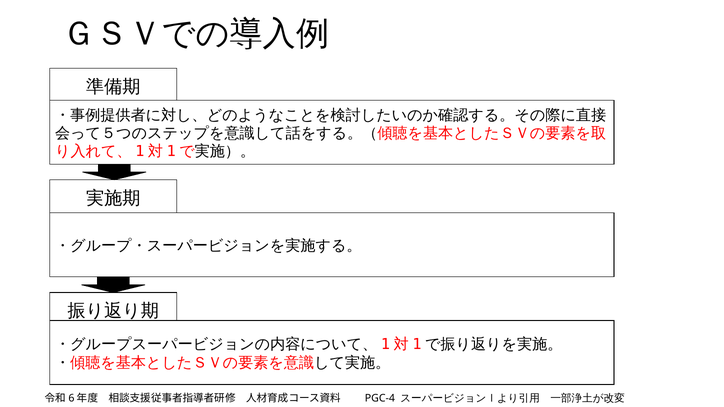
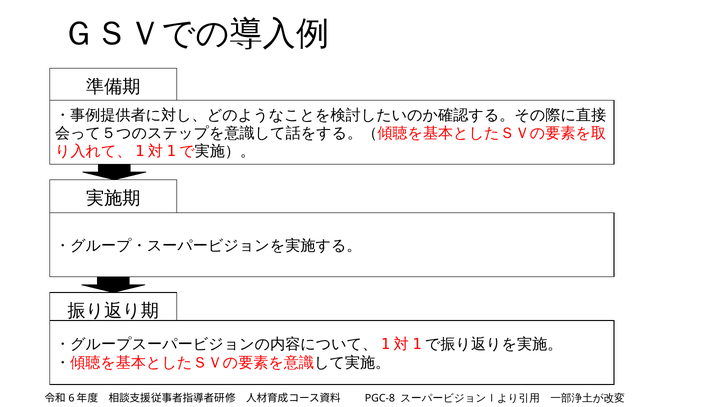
PGC-4: PGC-4 -> PGC-8 (380, 399)
